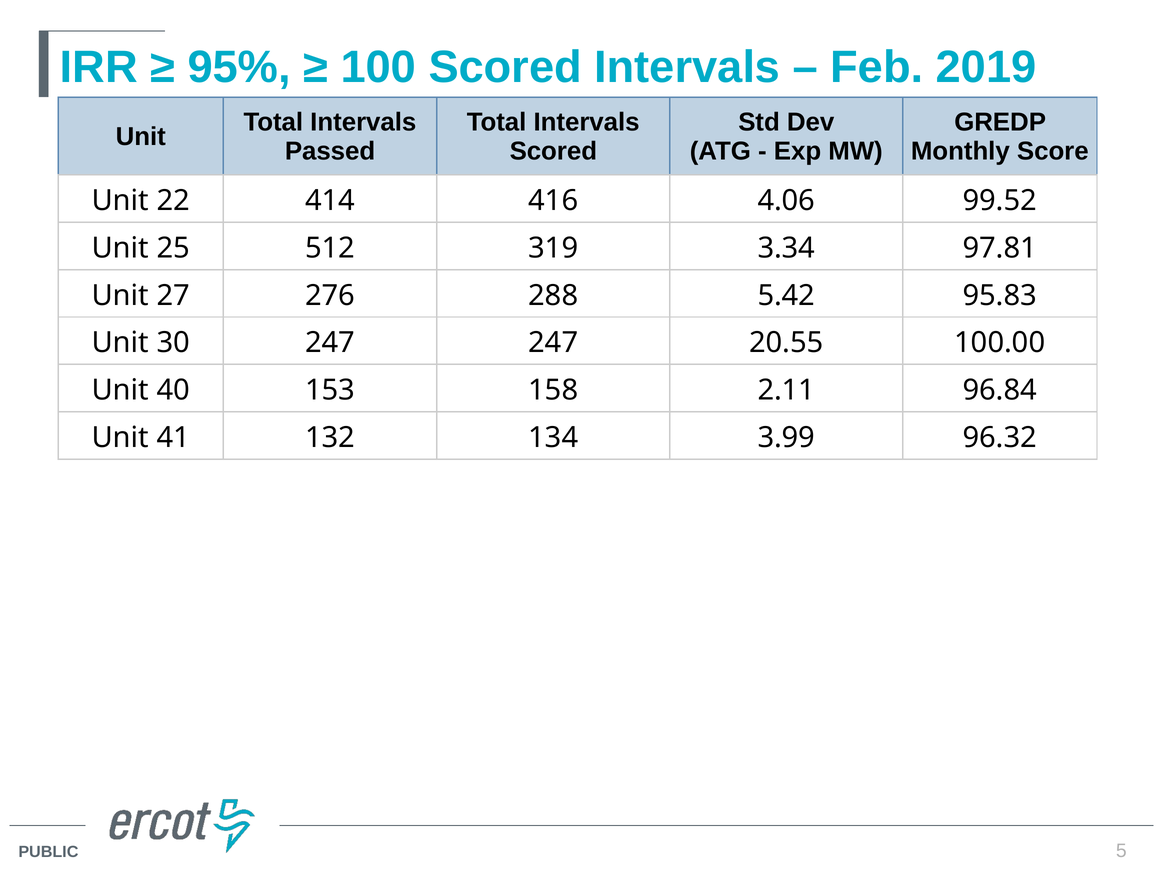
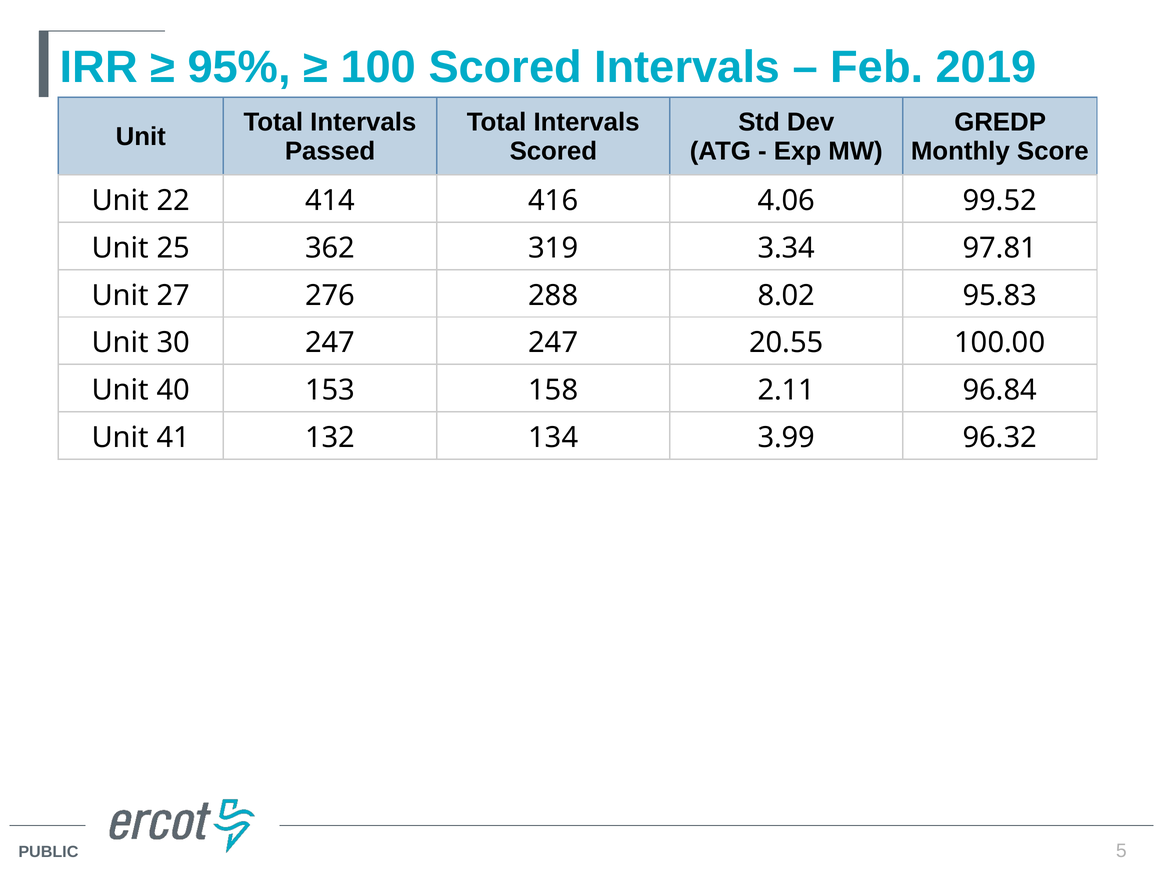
512: 512 -> 362 (330, 248)
5.42: 5.42 -> 8.02 (786, 295)
